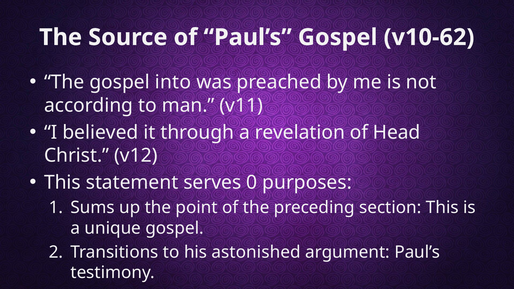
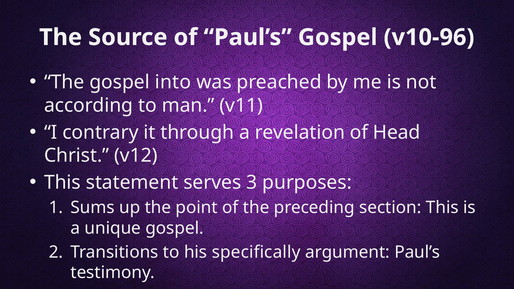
v10-62: v10-62 -> v10-96 (429, 37)
believed: believed -> contrary (100, 132)
0: 0 -> 3 (252, 183)
astonished: astonished -> specifically (256, 252)
